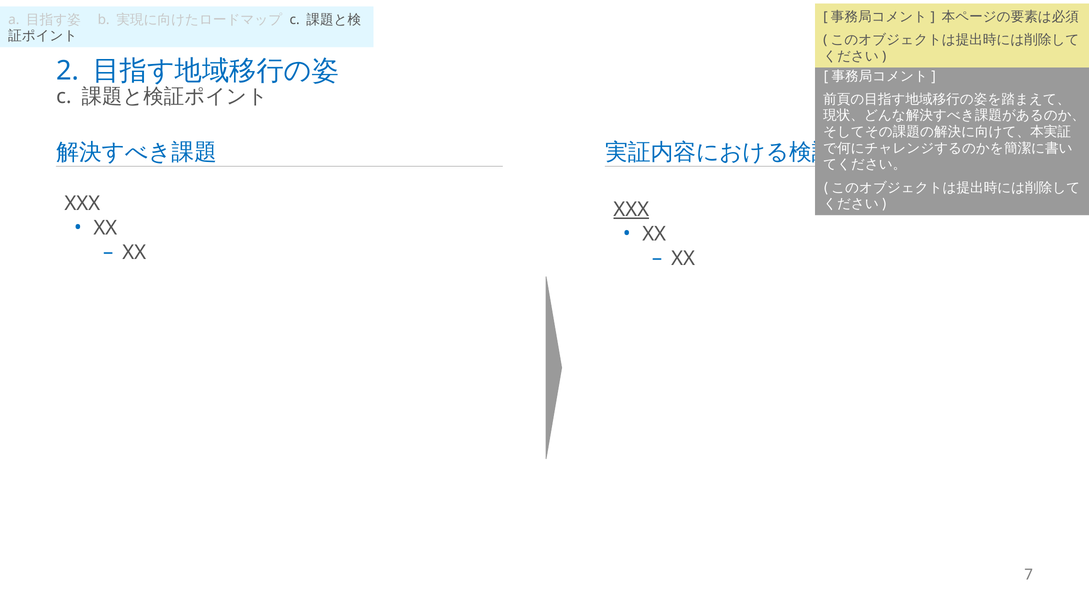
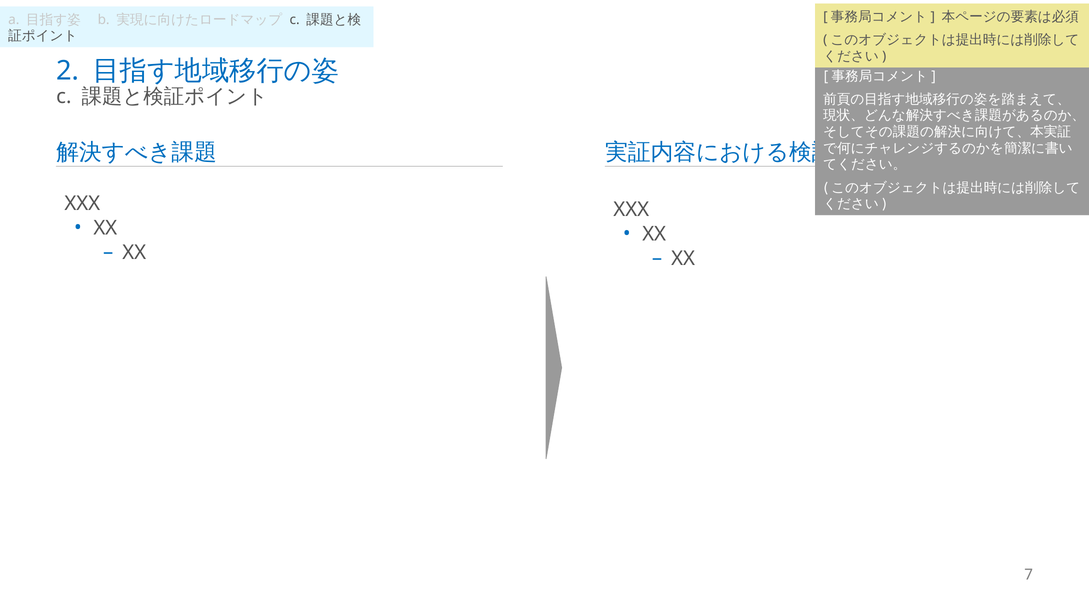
XXX underline: present -> none (631, 210)
